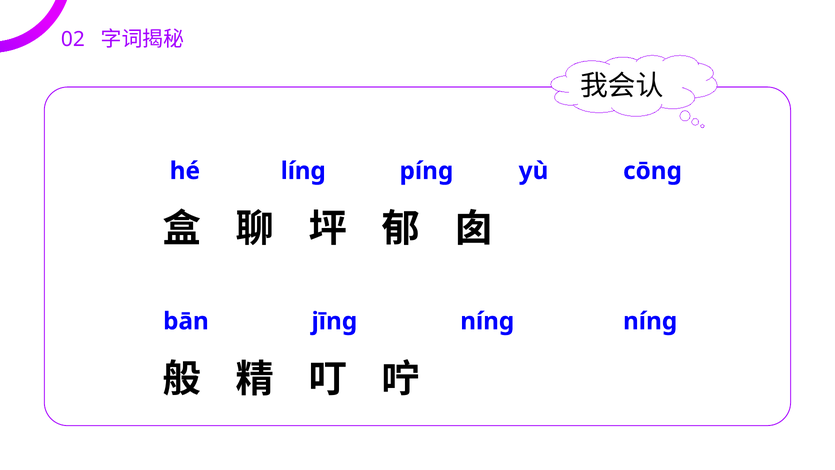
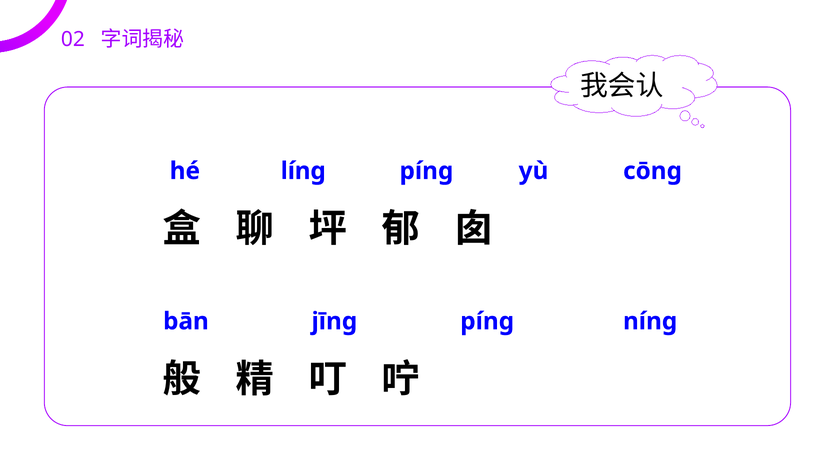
jīnɡ nínɡ: nínɡ -> pínɡ (487, 321)
